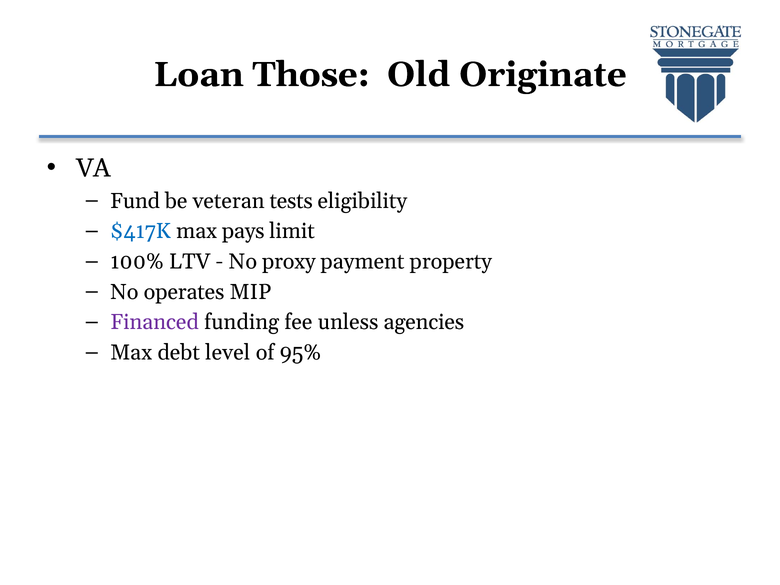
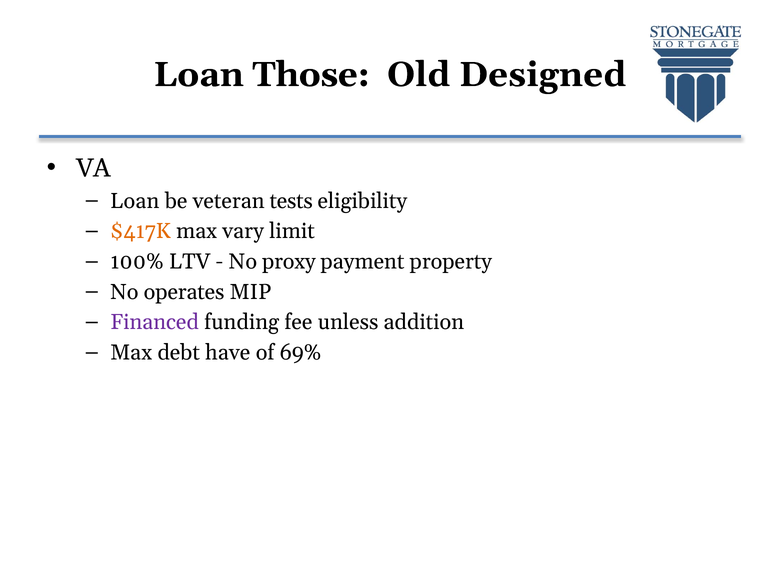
Originate: Originate -> Designed (543, 75)
Fund: Fund -> Loan (135, 201)
$417K colour: blue -> orange (141, 231)
pays: pays -> vary (243, 231)
agencies: agencies -> addition (424, 322)
level: level -> have (228, 353)
95%: 95% -> 69% (301, 353)
